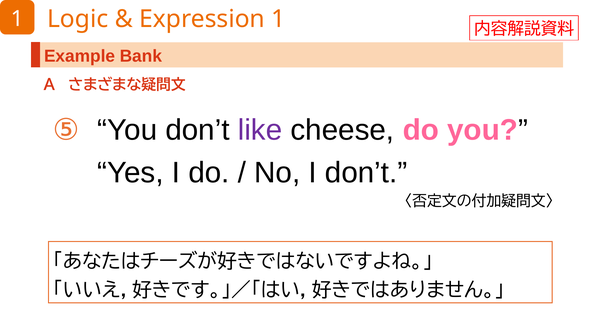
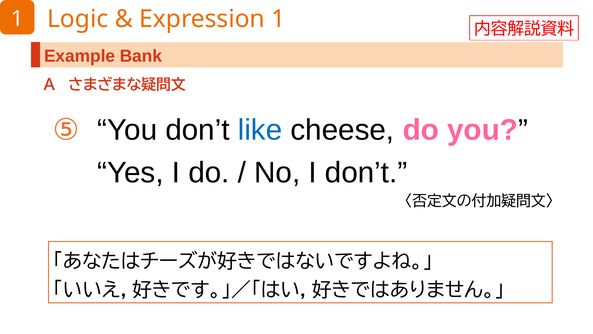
like colour: purple -> blue (260, 130)
